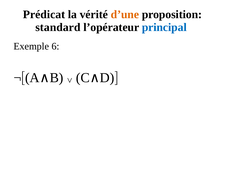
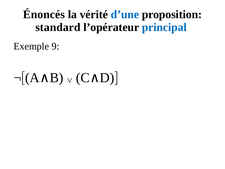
Prédicat: Prédicat -> Énoncés (44, 14)
d’une colour: orange -> blue (125, 14)
6: 6 -> 9 (55, 46)
